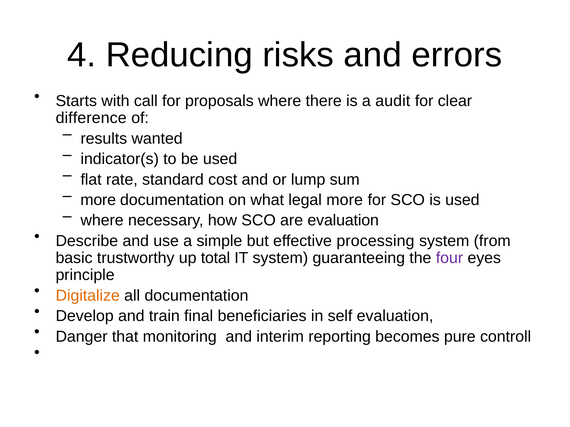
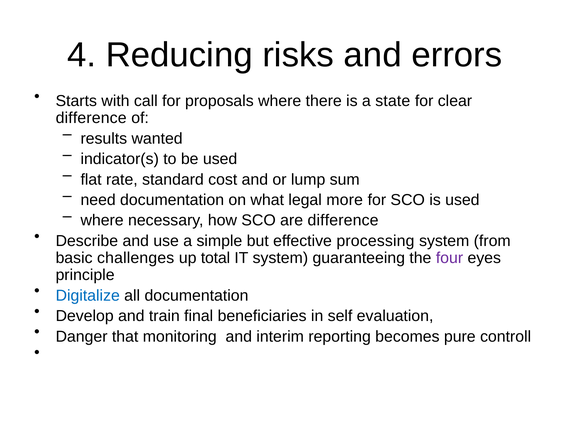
audit: audit -> state (393, 101)
more: more -> need (98, 200)
are evaluation: evaluation -> difference (343, 221)
trustworthy: trustworthy -> challenges (136, 258)
Digitalize colour: orange -> blue (88, 296)
